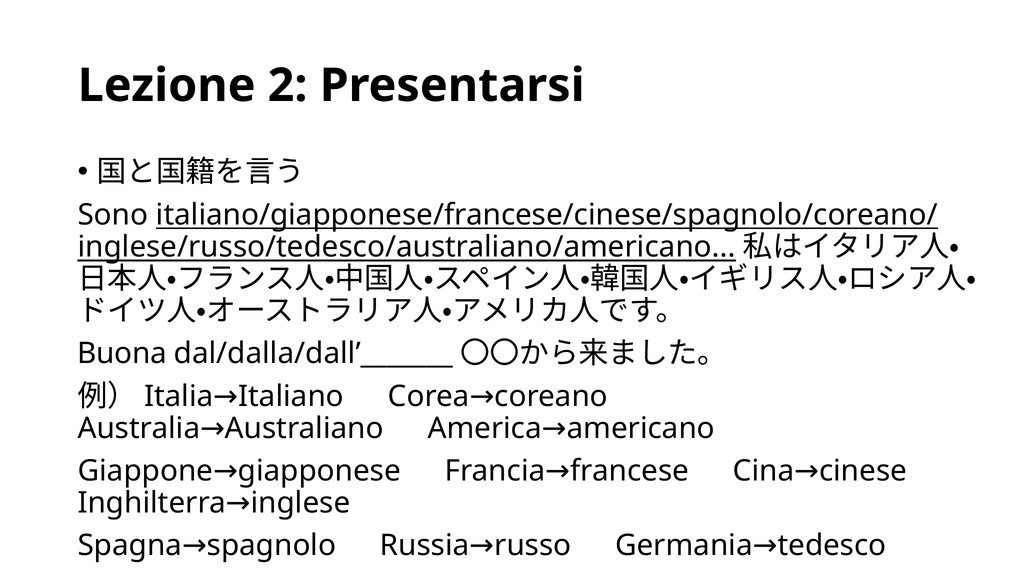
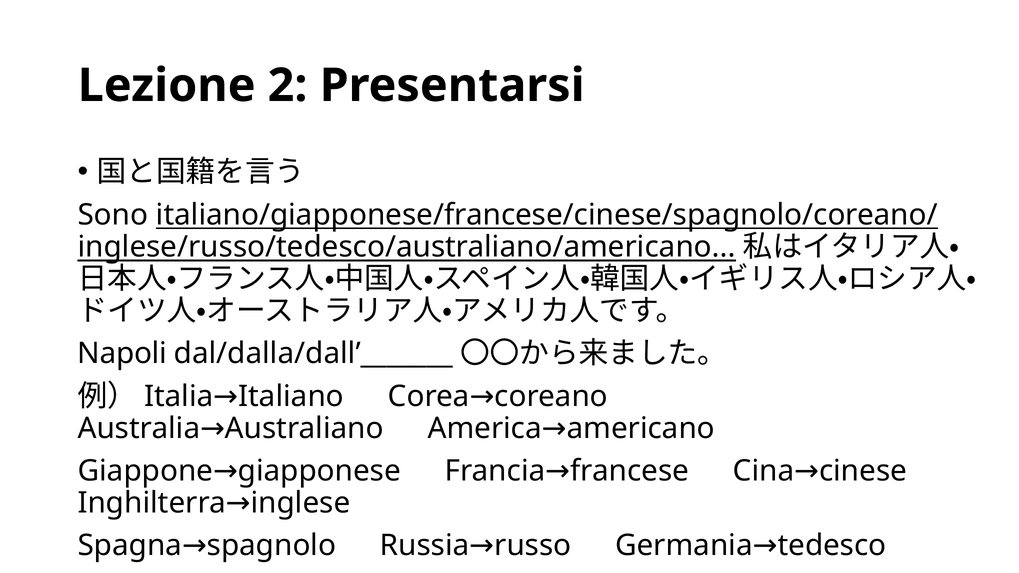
Buona: Buona -> Napoli (122, 354)
